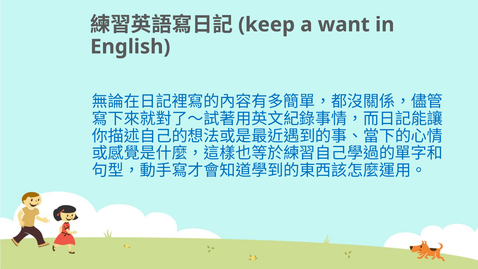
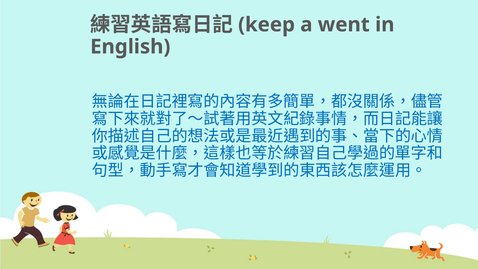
want: want -> went (344, 25)
